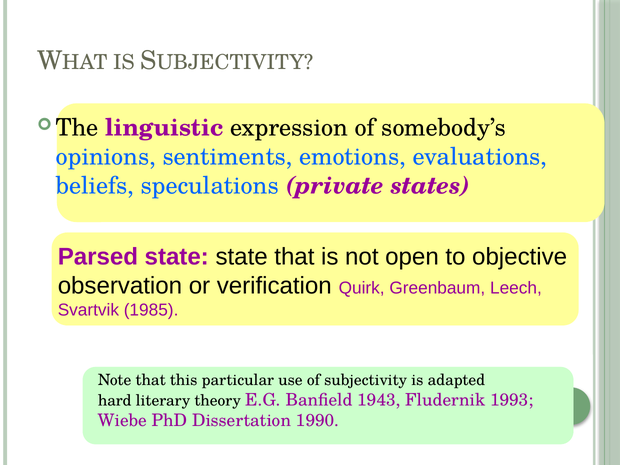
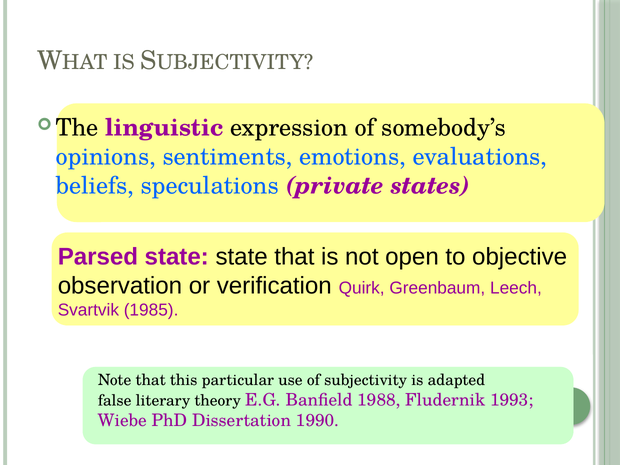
hard: hard -> false (115, 401)
1943: 1943 -> 1988 (379, 400)
